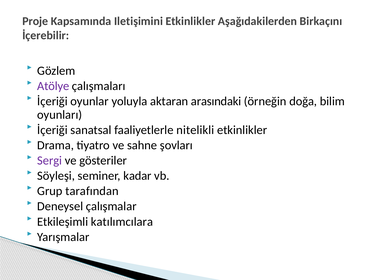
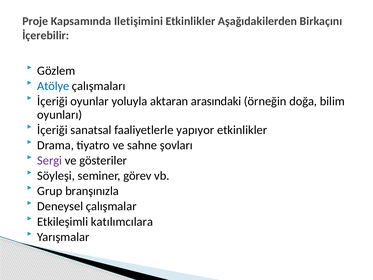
Atölye colour: purple -> blue (53, 86)
nitelikli: nitelikli -> yapıyor (195, 130)
kadar: kadar -> görev (137, 176)
tarafından: tarafından -> branşınızla (92, 191)
